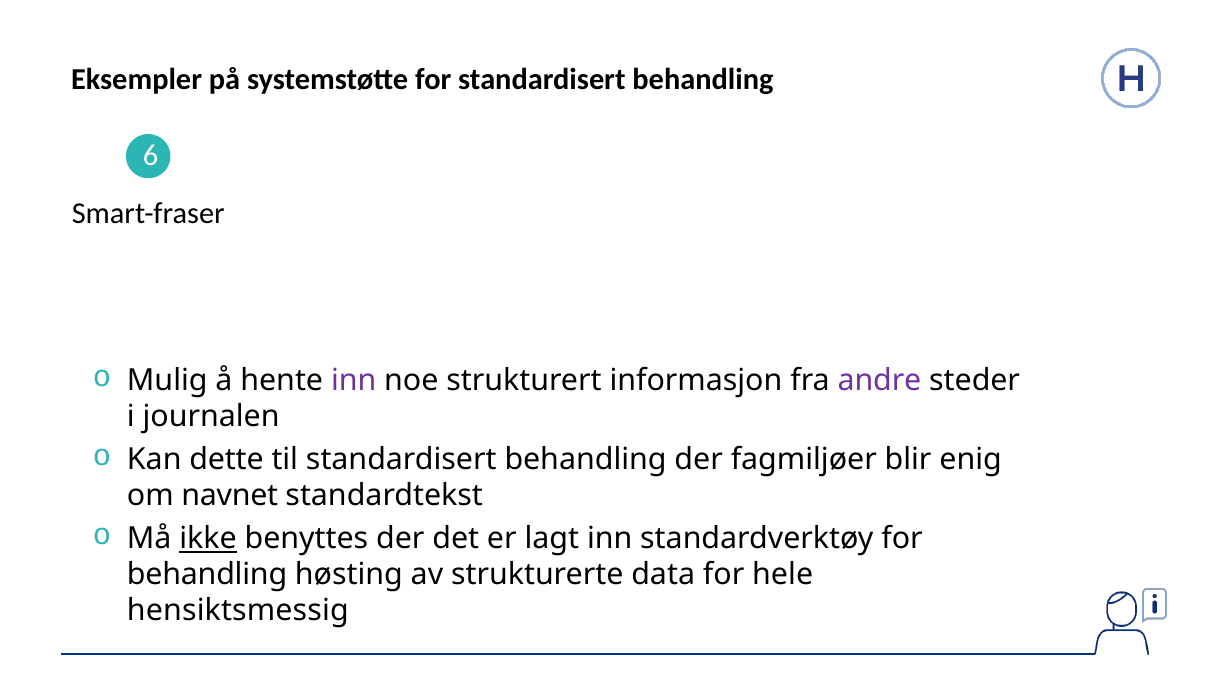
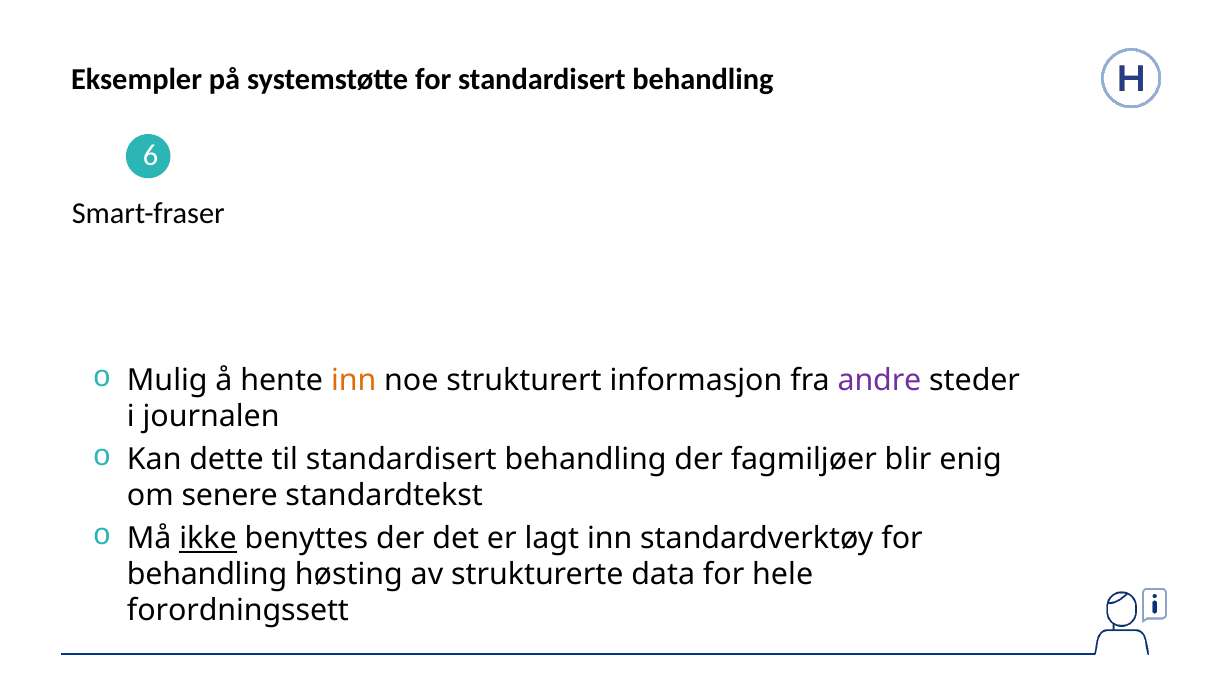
inn colour: purple -> orange (354, 380)
navnet: navnet -> senere (230, 496)
hensiktsmessig: hensiktsmessig -> forordningssett (238, 611)
